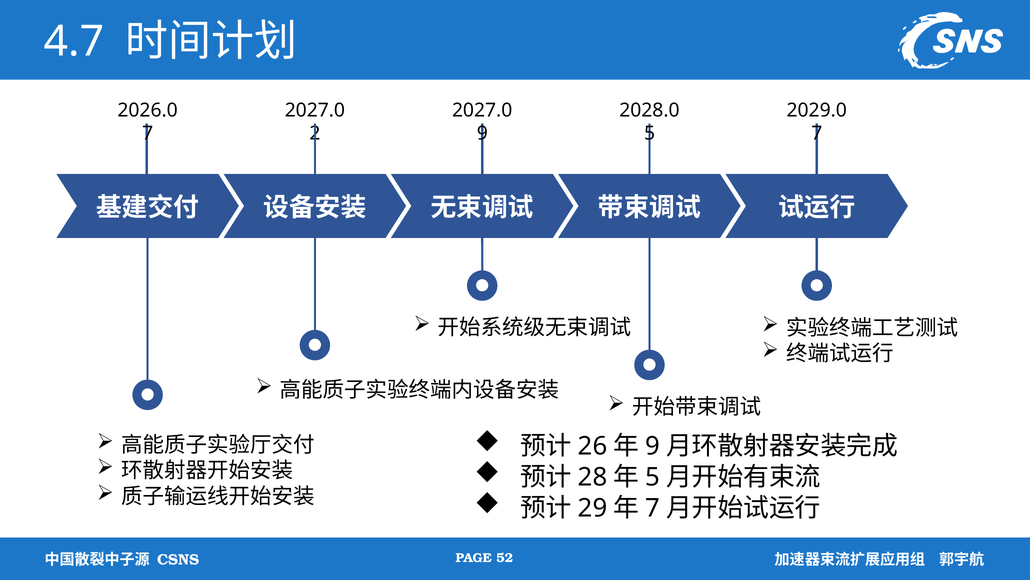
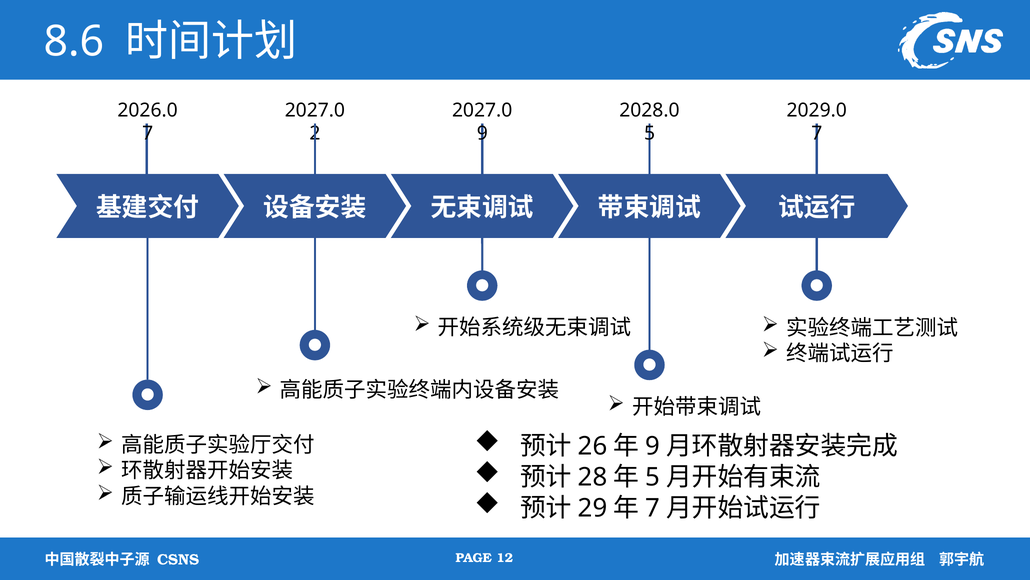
4.7: 4.7 -> 8.6 (74, 41)
52: 52 -> 12 (505, 557)
